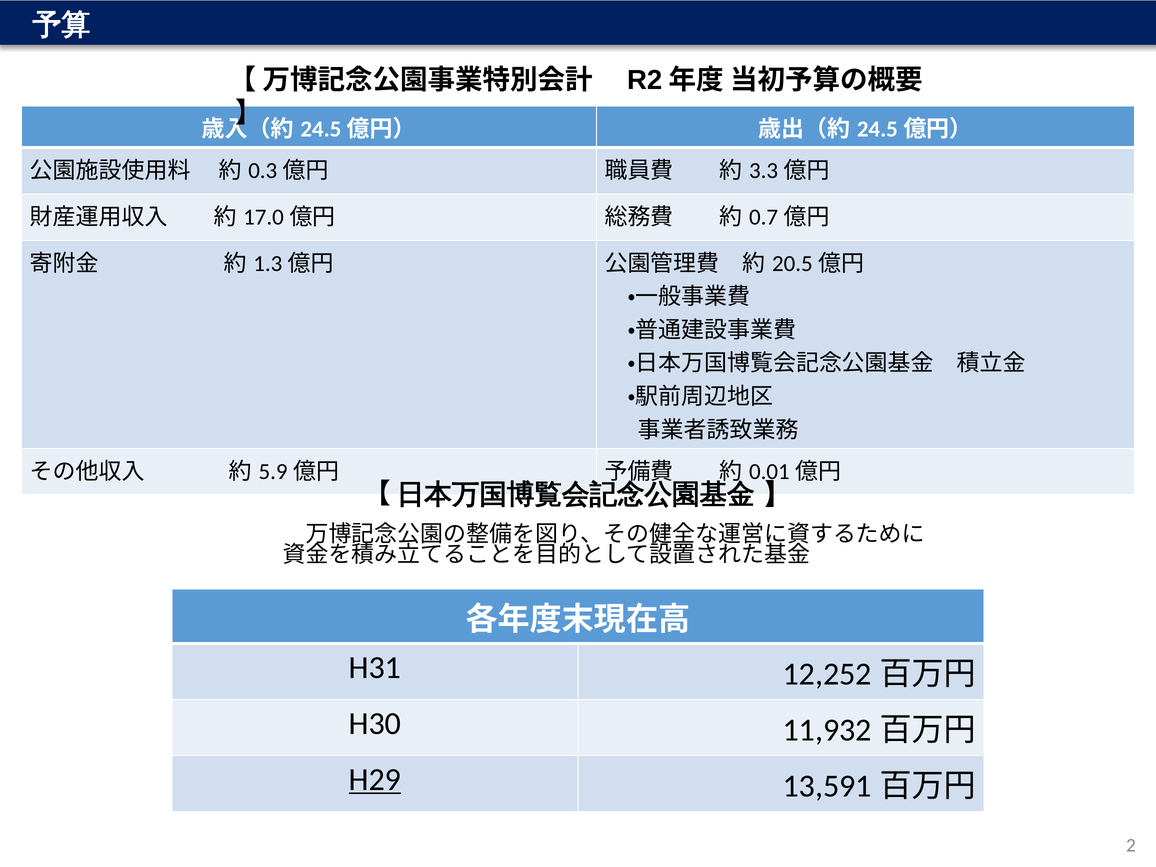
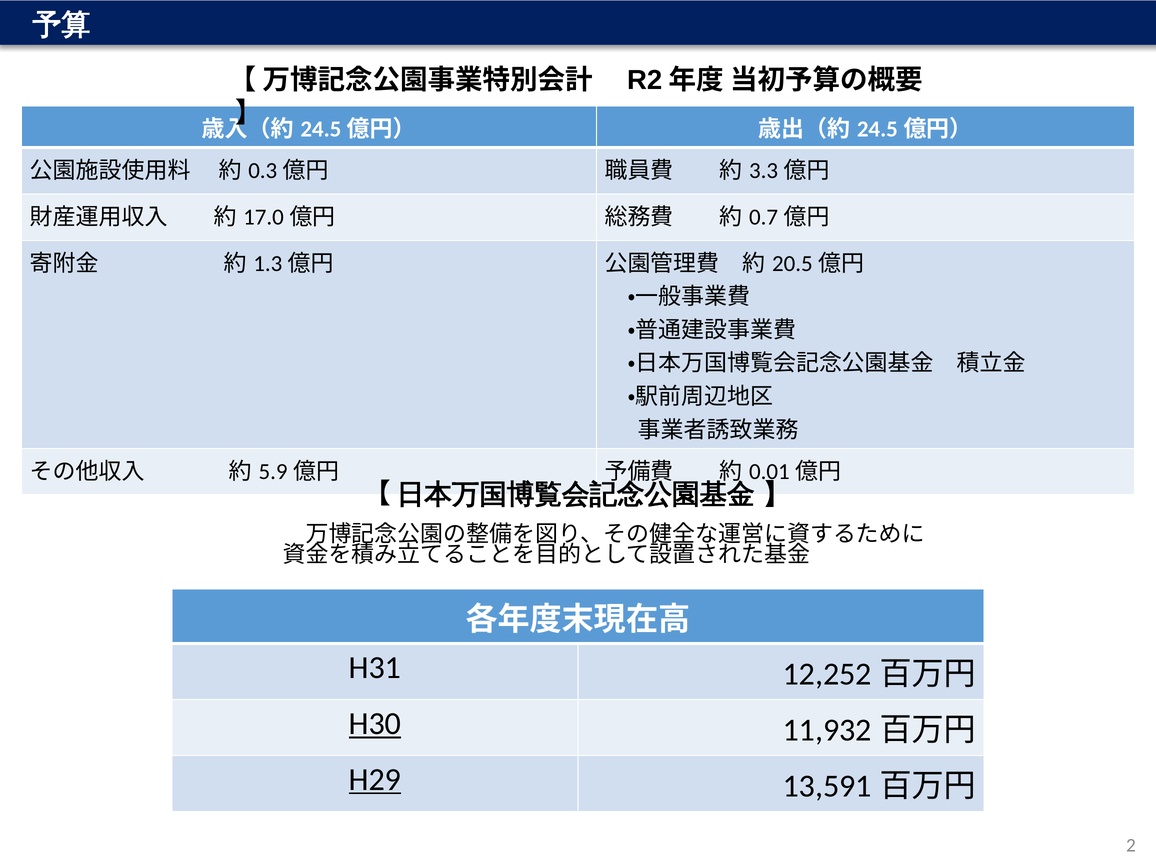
H30 underline: none -> present (375, 724)
